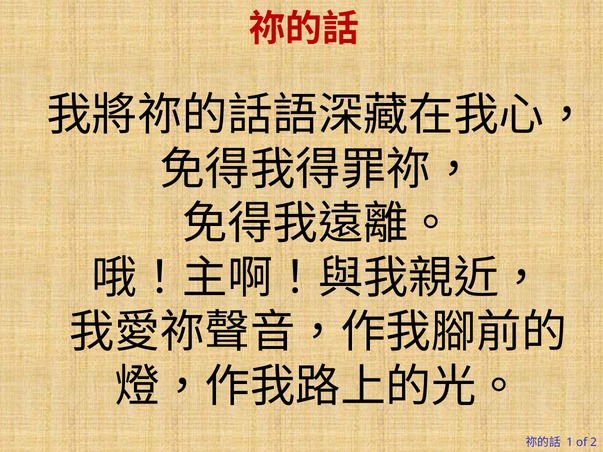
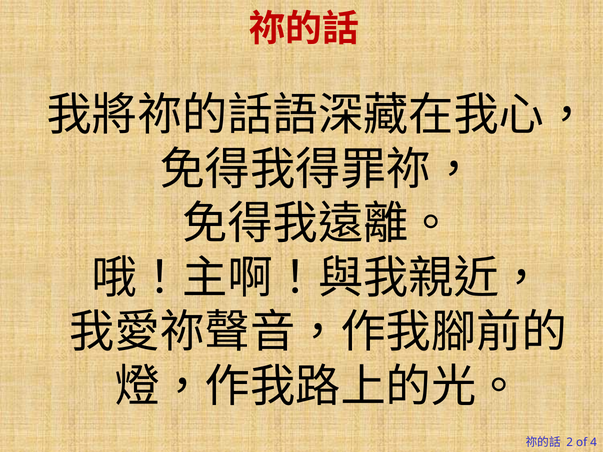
1: 1 -> 2 (570, 443)
2: 2 -> 4 (594, 443)
